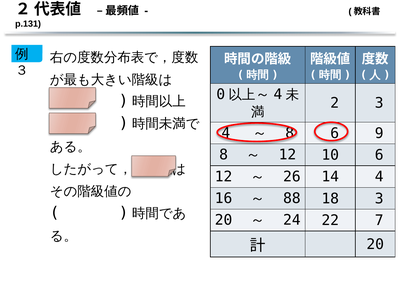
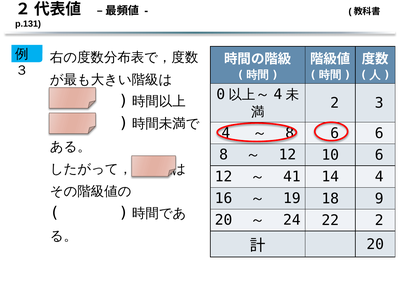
9: 9 -> 6 (379, 133)
26: 26 -> 41 (292, 177)
88: 88 -> 19 (292, 199)
18 3: 3 -> 9 (379, 199)
22 7: 7 -> 2 (379, 221)
